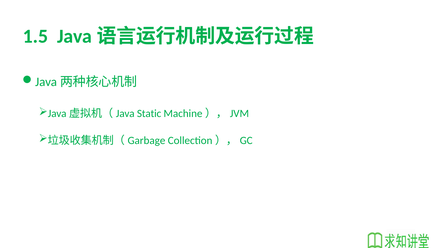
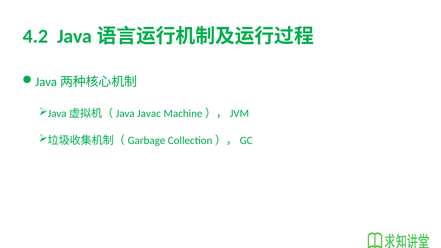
1.5: 1.5 -> 4.2 (36, 36)
Static: Static -> Javac (149, 114)
